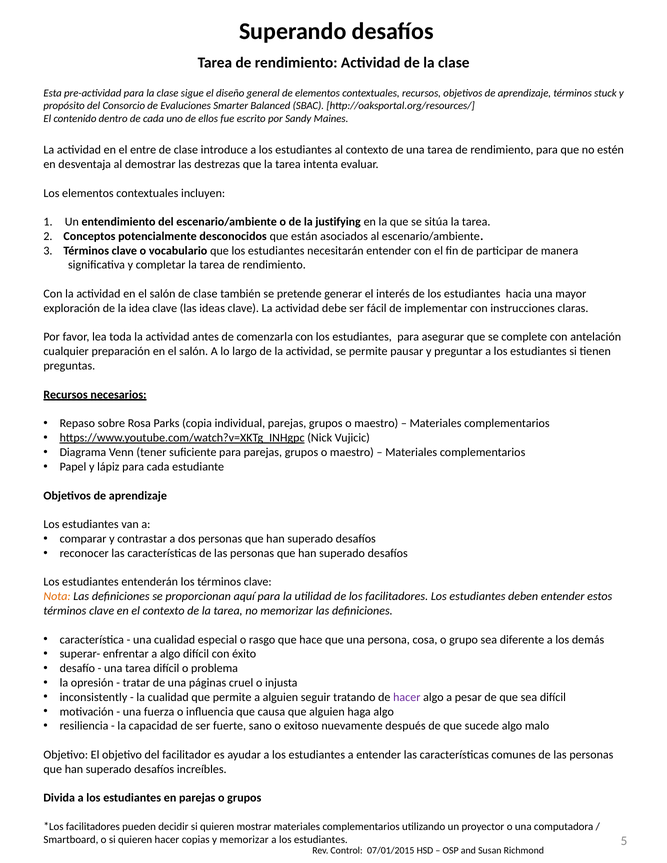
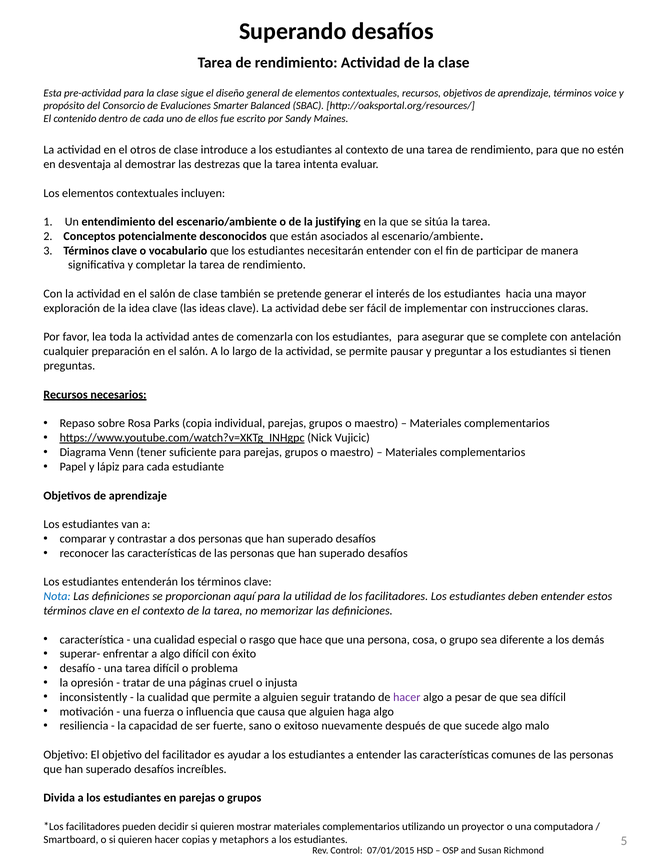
stuck: stuck -> voice (605, 93)
entre: entre -> otros (143, 150)
Nota colour: orange -> blue (57, 597)
y memorizar: memorizar -> metaphors (244, 840)
